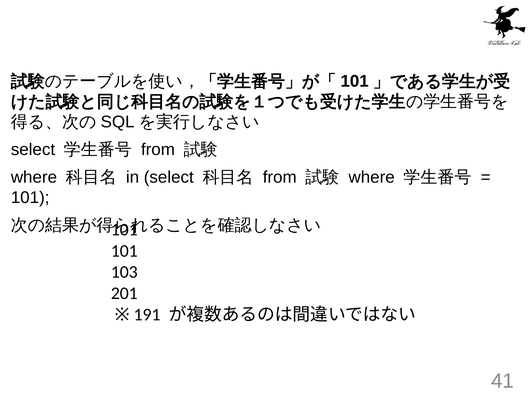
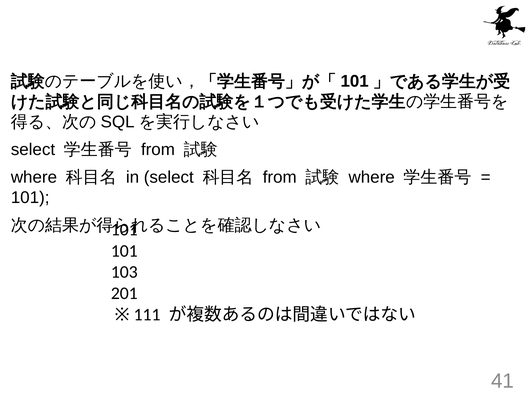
191: 191 -> 111 (147, 315)
